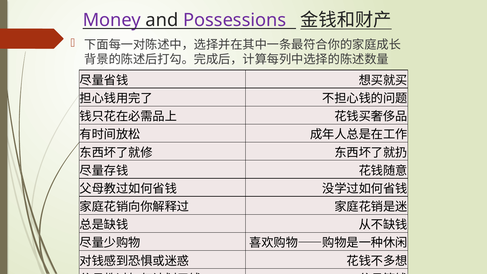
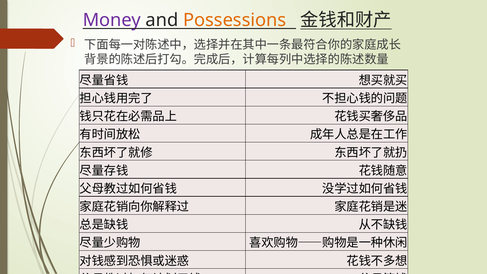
Possessions colour: purple -> orange (235, 20)
